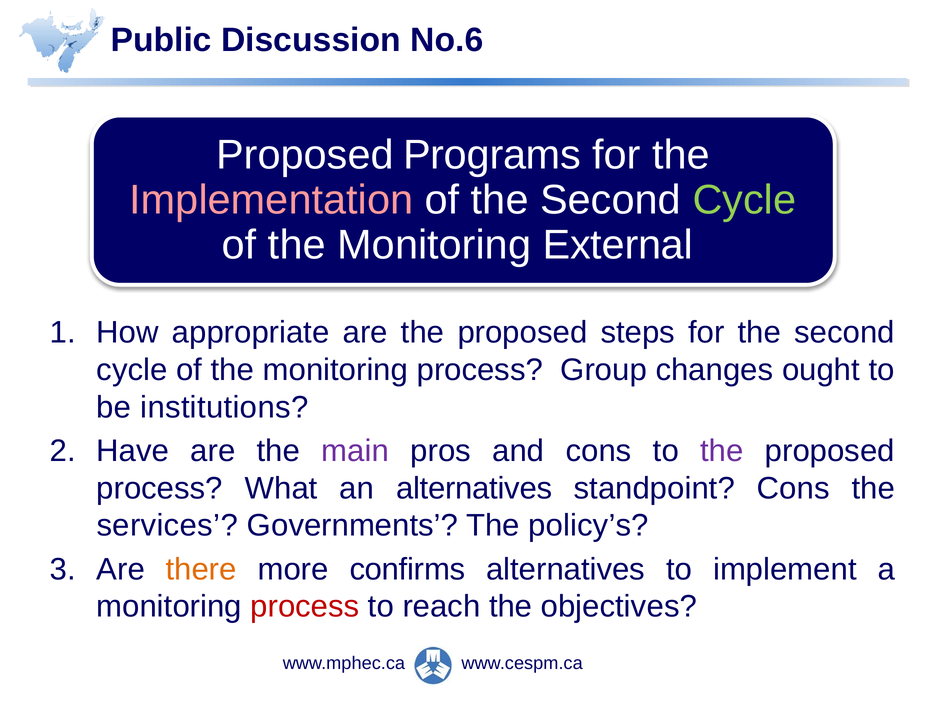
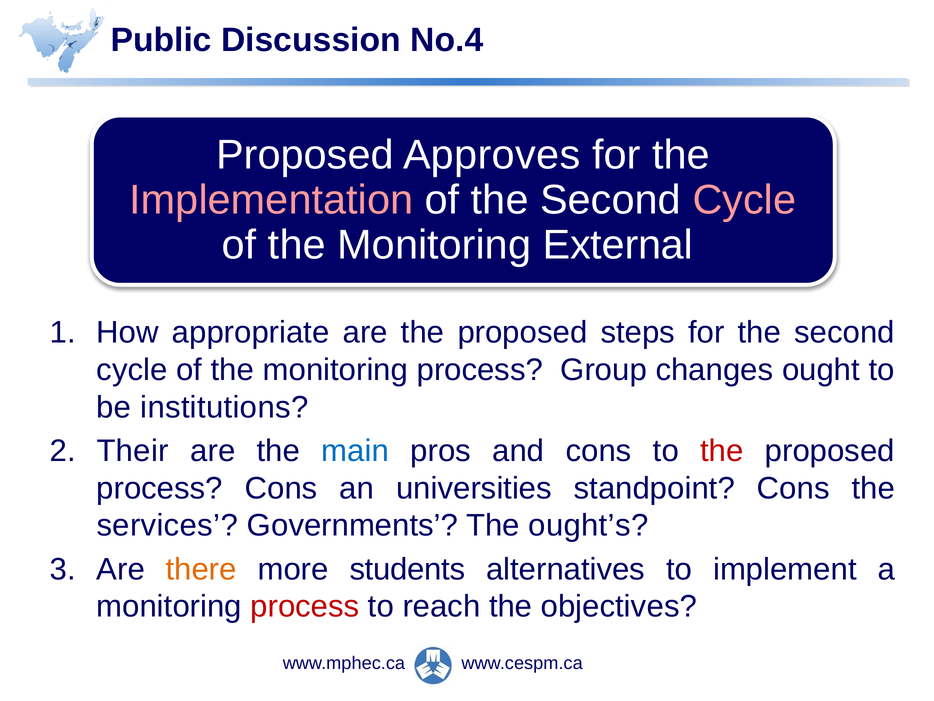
No.6: No.6 -> No.4 (447, 40)
Programs: Programs -> Approves (492, 155)
Cycle colour: light green -> pink (744, 200)
Have: Have -> Their (133, 451)
main colour: purple -> blue (355, 451)
the colour: purple -> red (722, 451)
process What: What -> Cons (281, 488)
an alternatives: alternatives -> universities (474, 488)
policy’s: policy’s -> ought’s (588, 525)
confirms: confirms -> students (407, 569)
